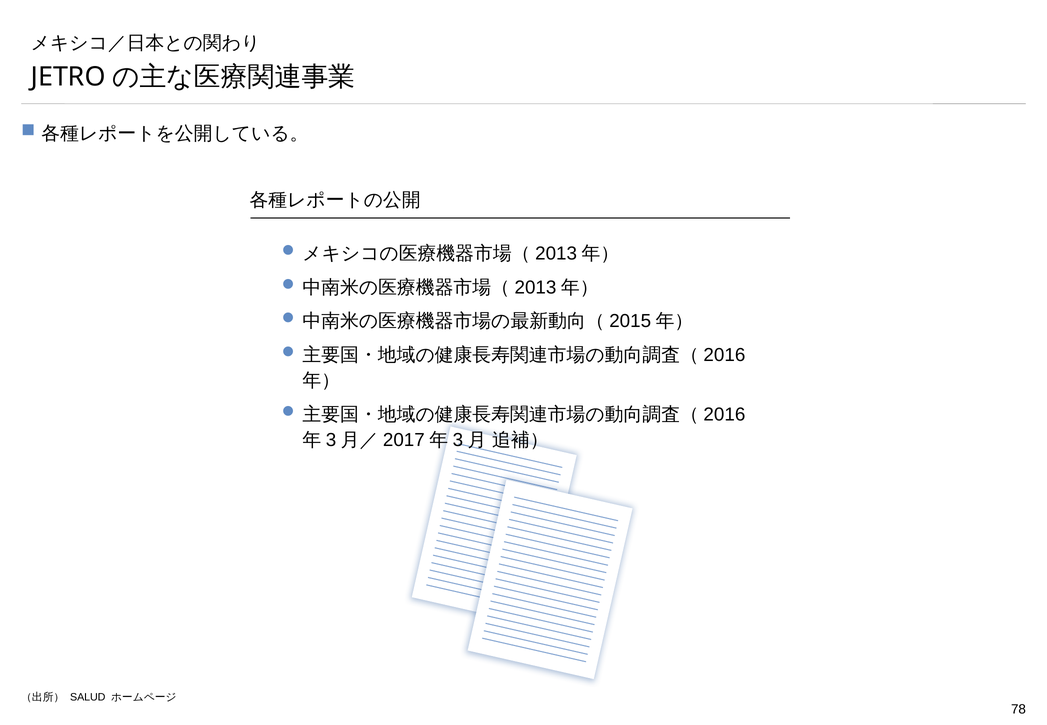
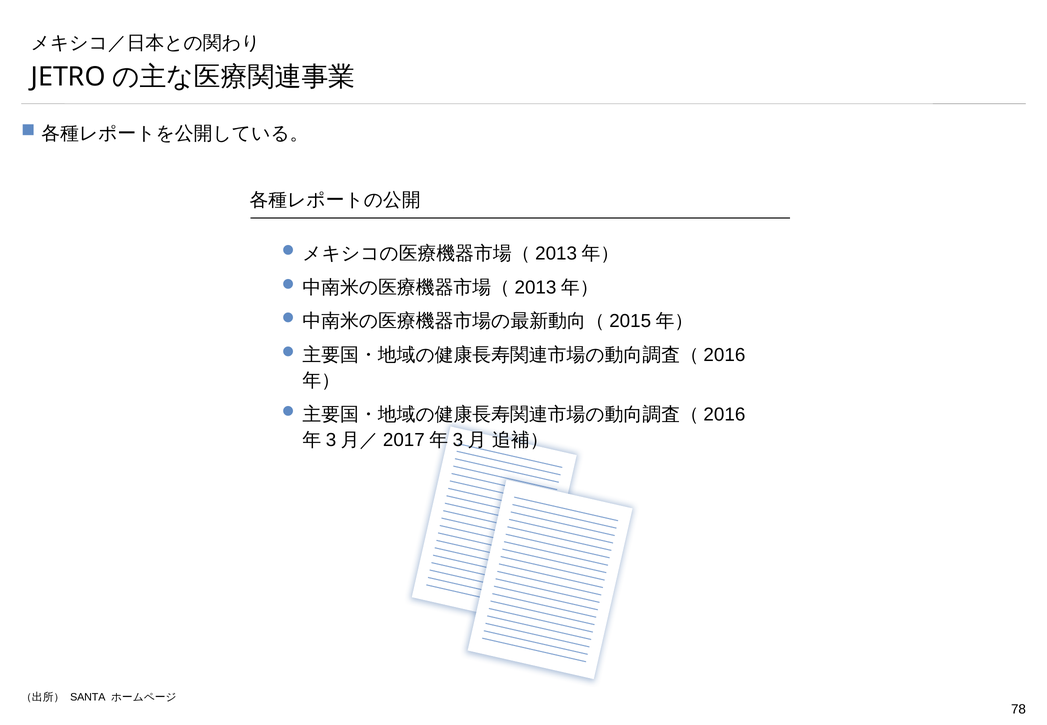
SALUD: SALUD -> SANTA (88, 697)
